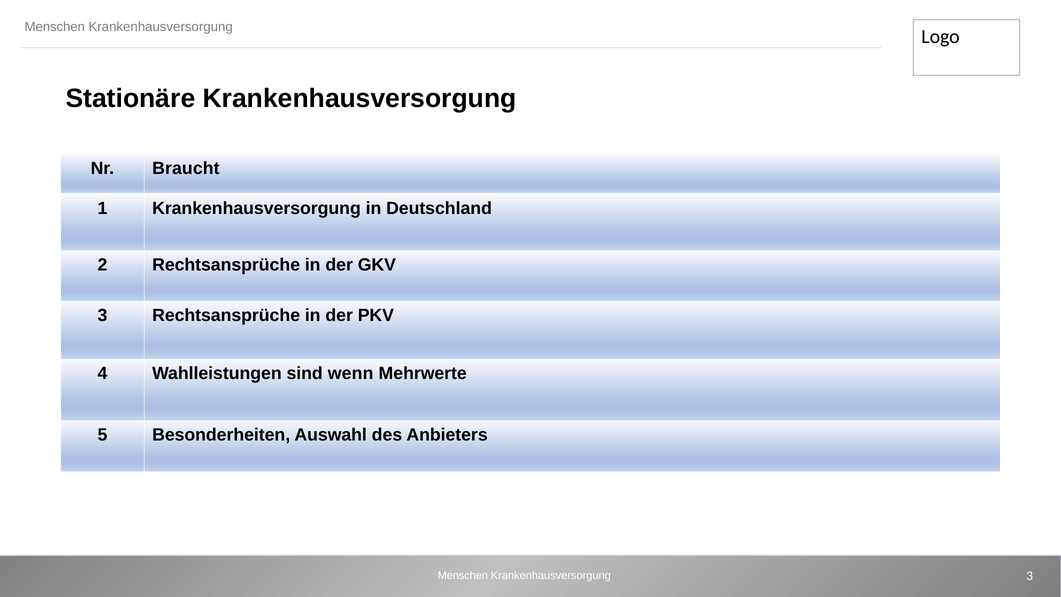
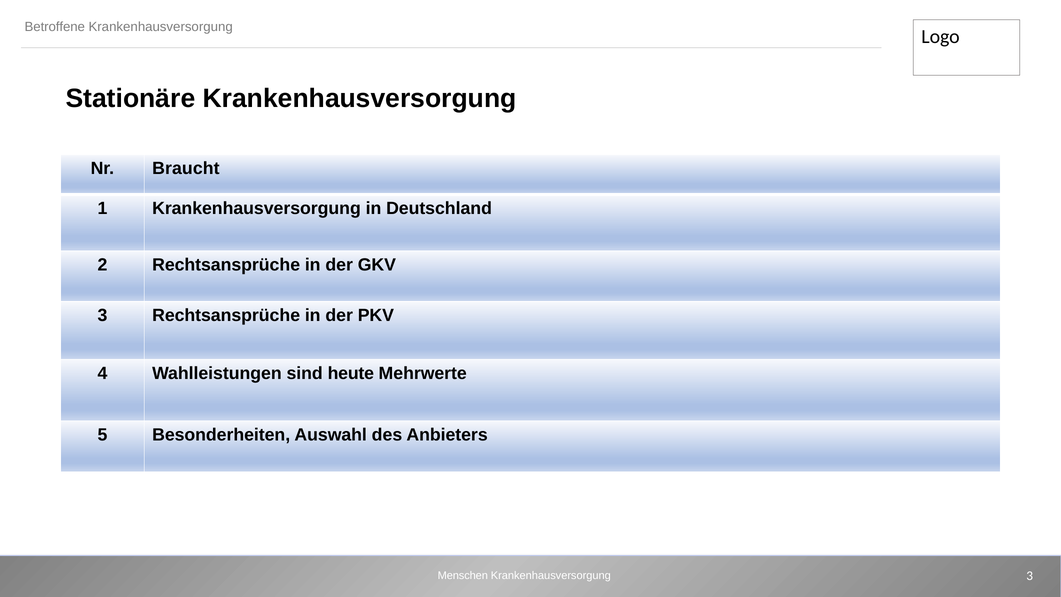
Menschen: Menschen -> Betroffene (55, 27)
wenn: wenn -> heute (351, 373)
